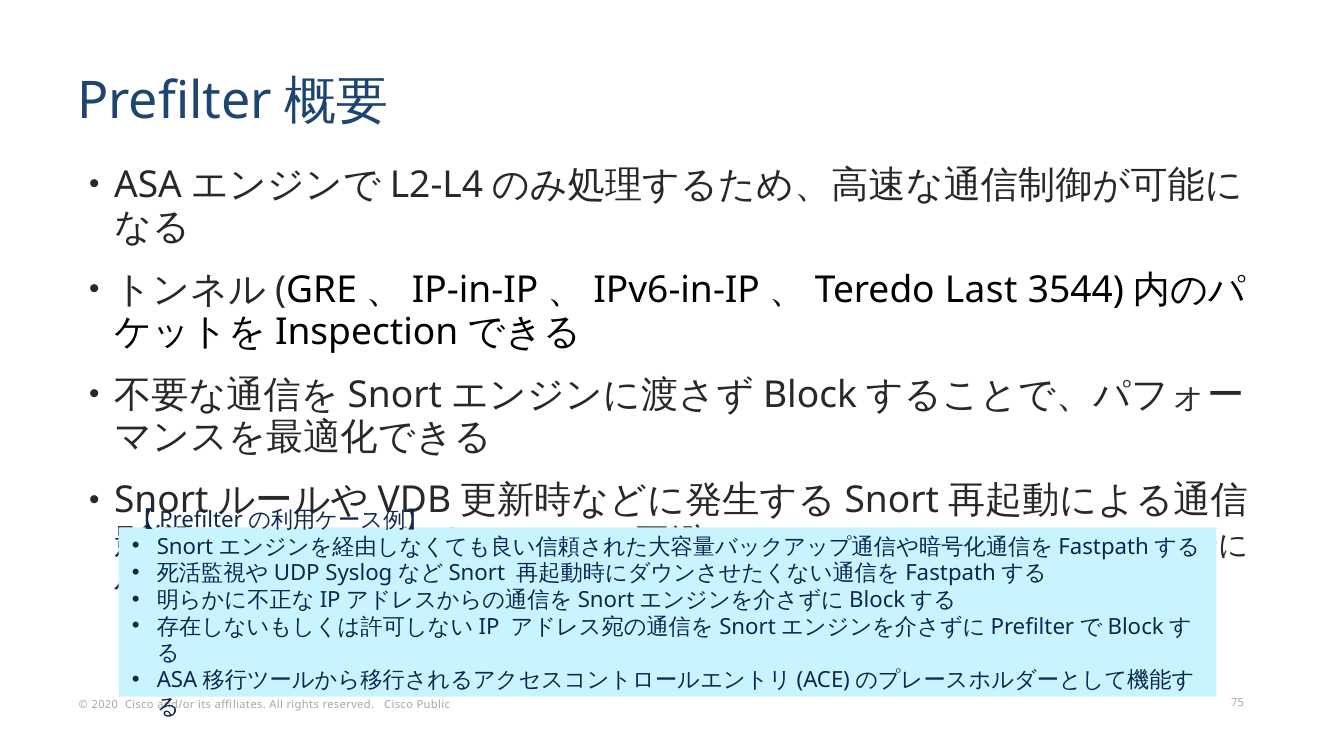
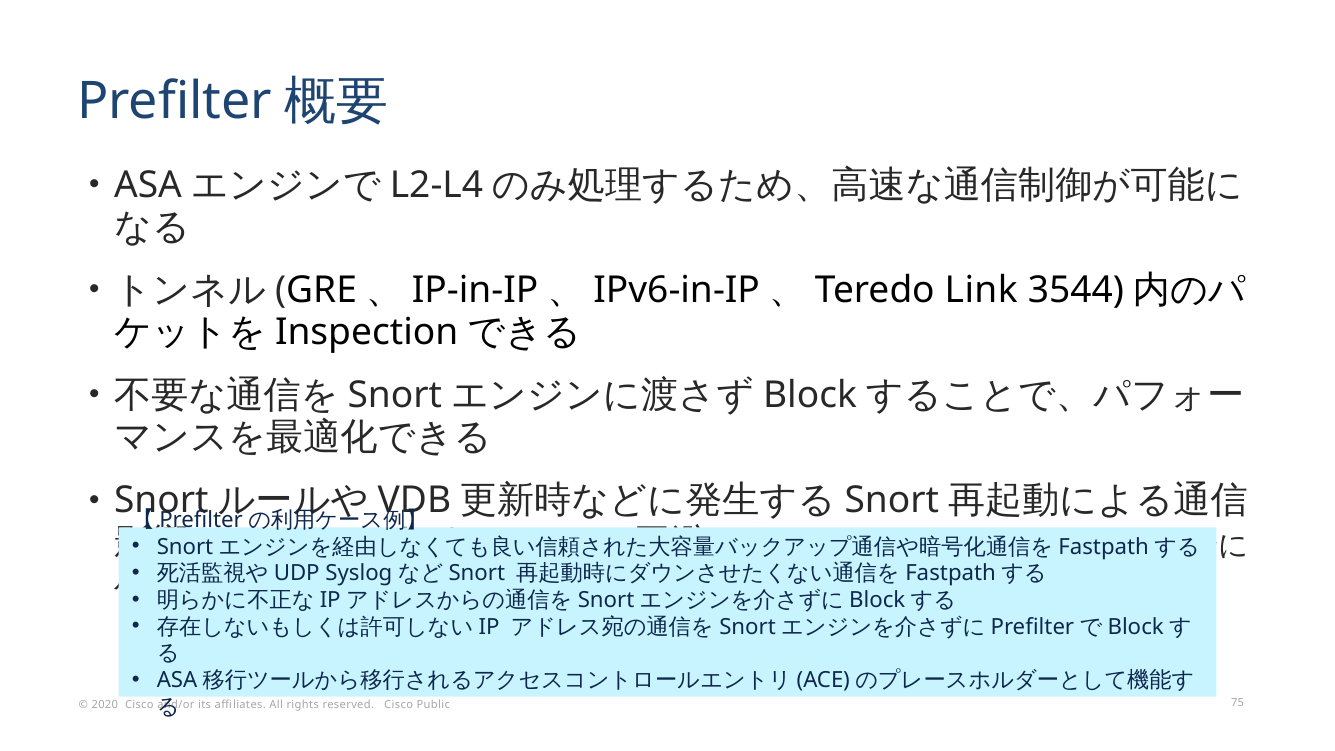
Last: Last -> Link (981, 290)
